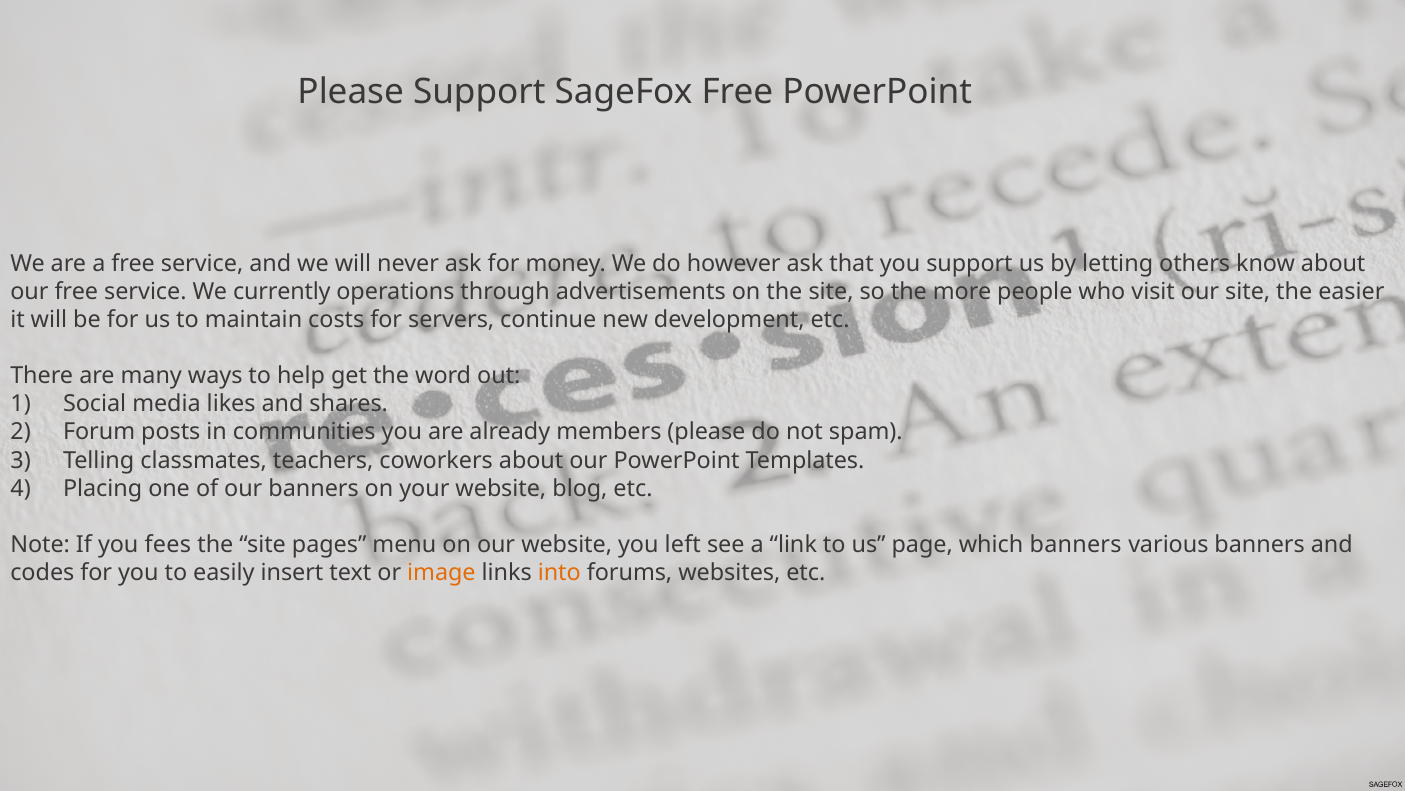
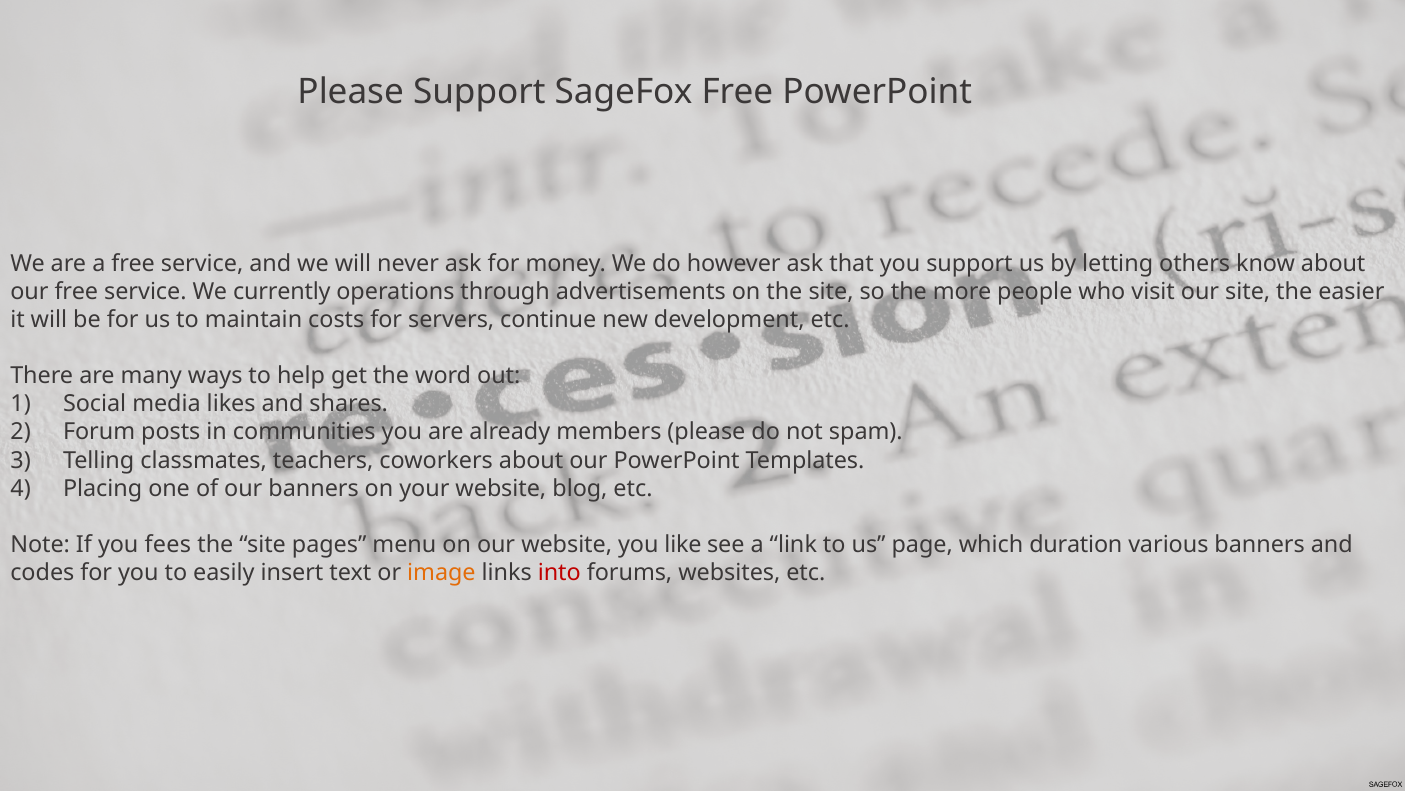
left: left -> like (683, 544)
which banners: banners -> duration (1076, 544)
into colour: orange -> red (559, 572)
